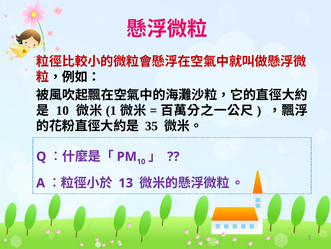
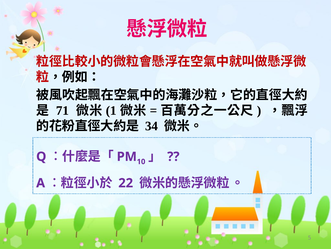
10: 10 -> 71 (62, 110)
35: 35 -> 34 (151, 126)
13: 13 -> 22 (126, 183)
